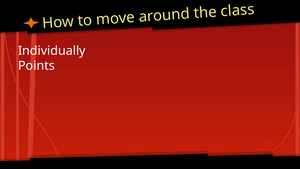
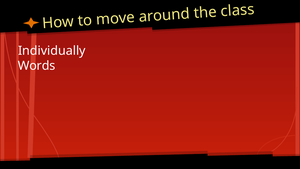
Points: Points -> Words (37, 66)
